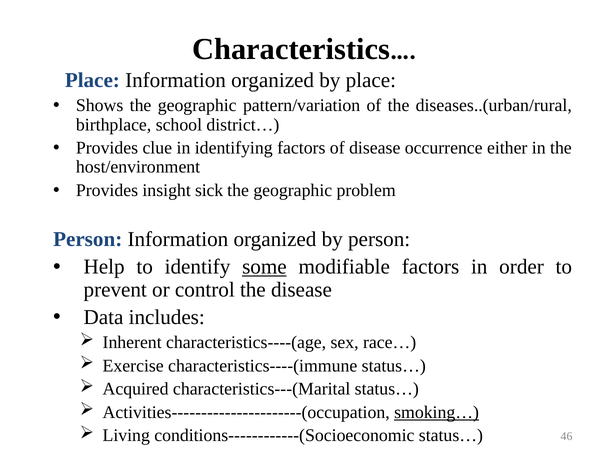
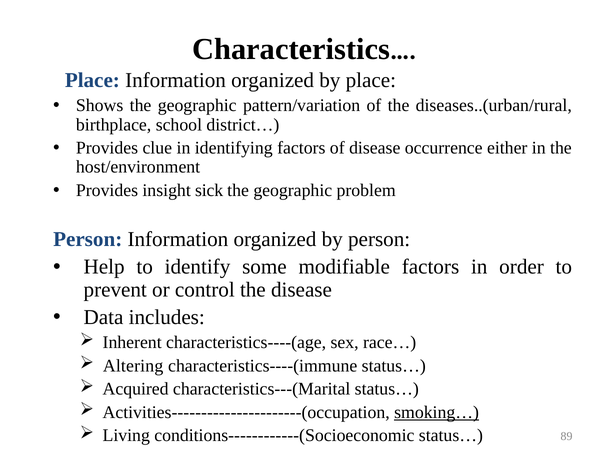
some underline: present -> none (264, 267)
Exercise: Exercise -> Altering (133, 365)
46: 46 -> 89 (567, 436)
